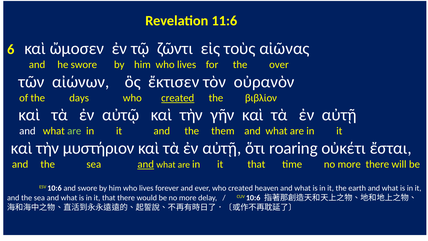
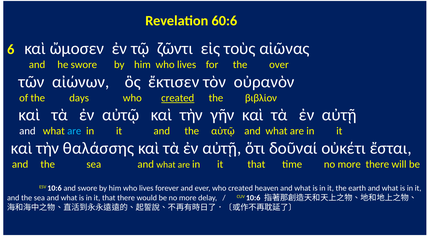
11:6: 11:6 -> 60:6 (224, 21)
are colour: light green -> light blue (74, 131)
the them: them -> αὐτῷ (223, 131)
μυστήριον: μυστήριον -> θαλάσσης (99, 148)
roaring: roaring -> δοῦναί (293, 148)
and underline: present -> none (146, 165)
